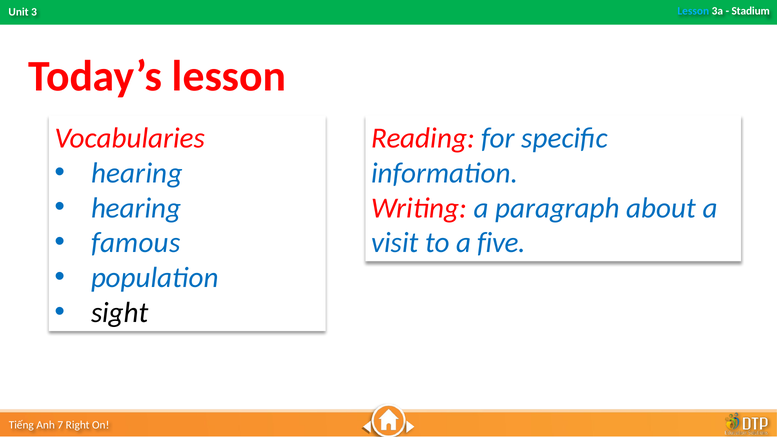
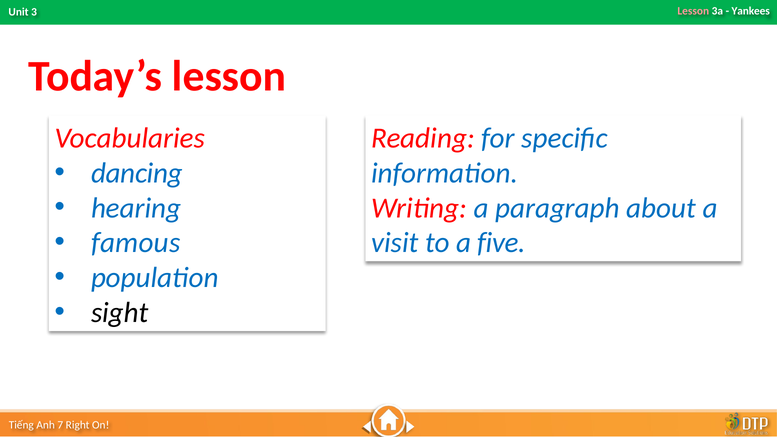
Lesson colour: light blue -> pink (693, 11)
Stadium: Stadium -> Yankees (751, 11)
hearing: hearing -> dancing (137, 173)
